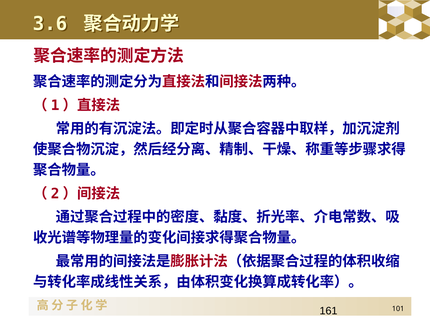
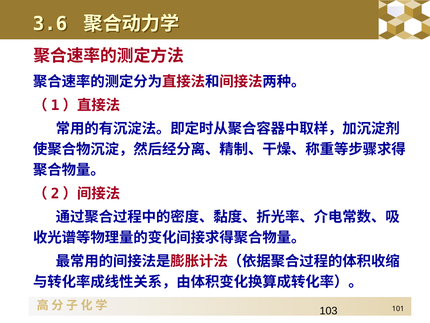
161: 161 -> 103 (329, 310)
